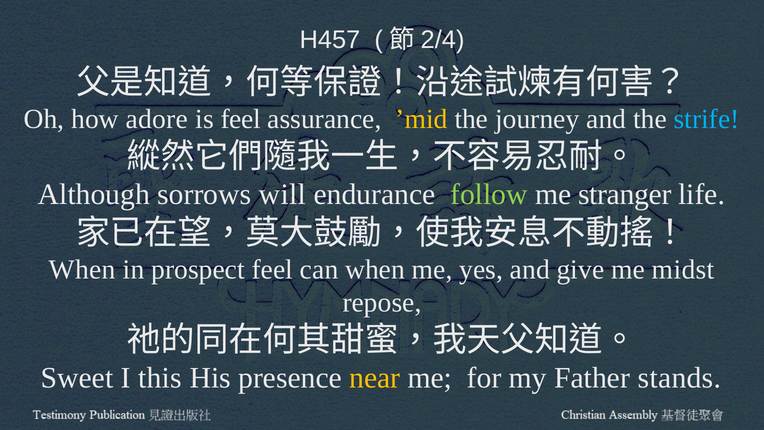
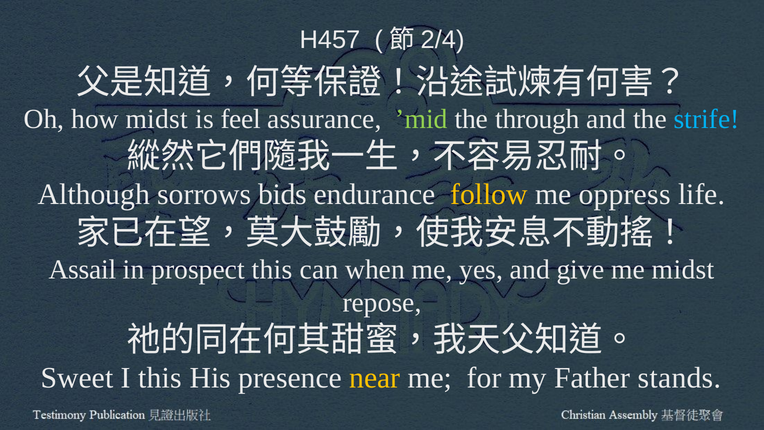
how adore: adore -> midst (157, 119)
’mid colour: yellow -> light green (421, 119)
journey: journey -> through (537, 119)
will: will -> bids (283, 194)
follow colour: light green -> yellow (489, 194)
stranger: stranger -> oppress (625, 194)
When: When -> Assail (82, 269)
prospect feel: feel -> this (272, 269)
